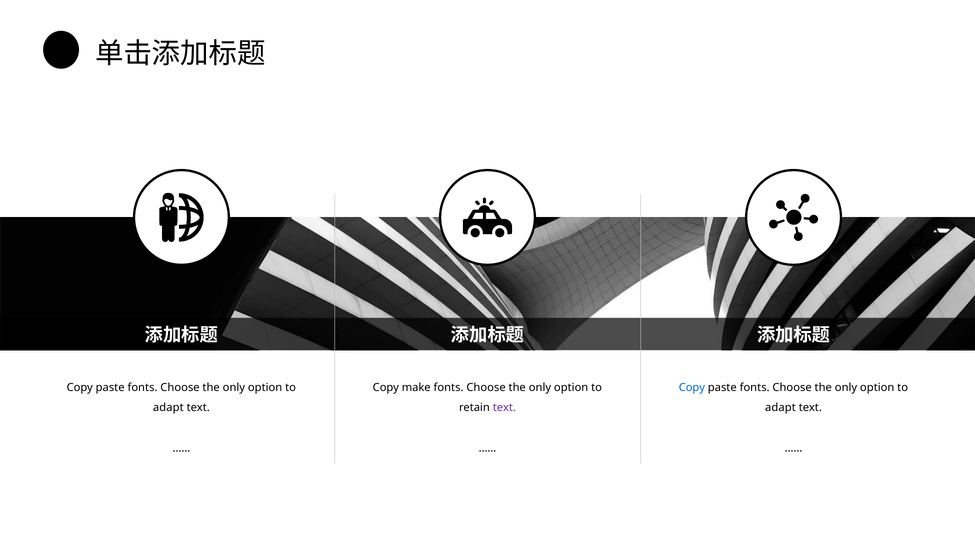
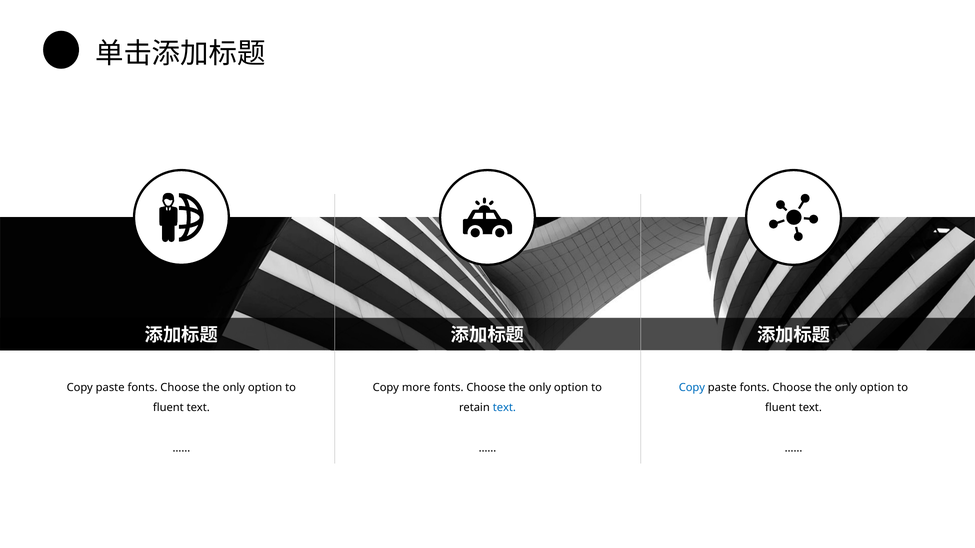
make: make -> more (416, 388)
adapt: adapt -> fluent (168, 408)
text colour: purple -> blue (504, 408)
adapt: adapt -> fluent (780, 408)
